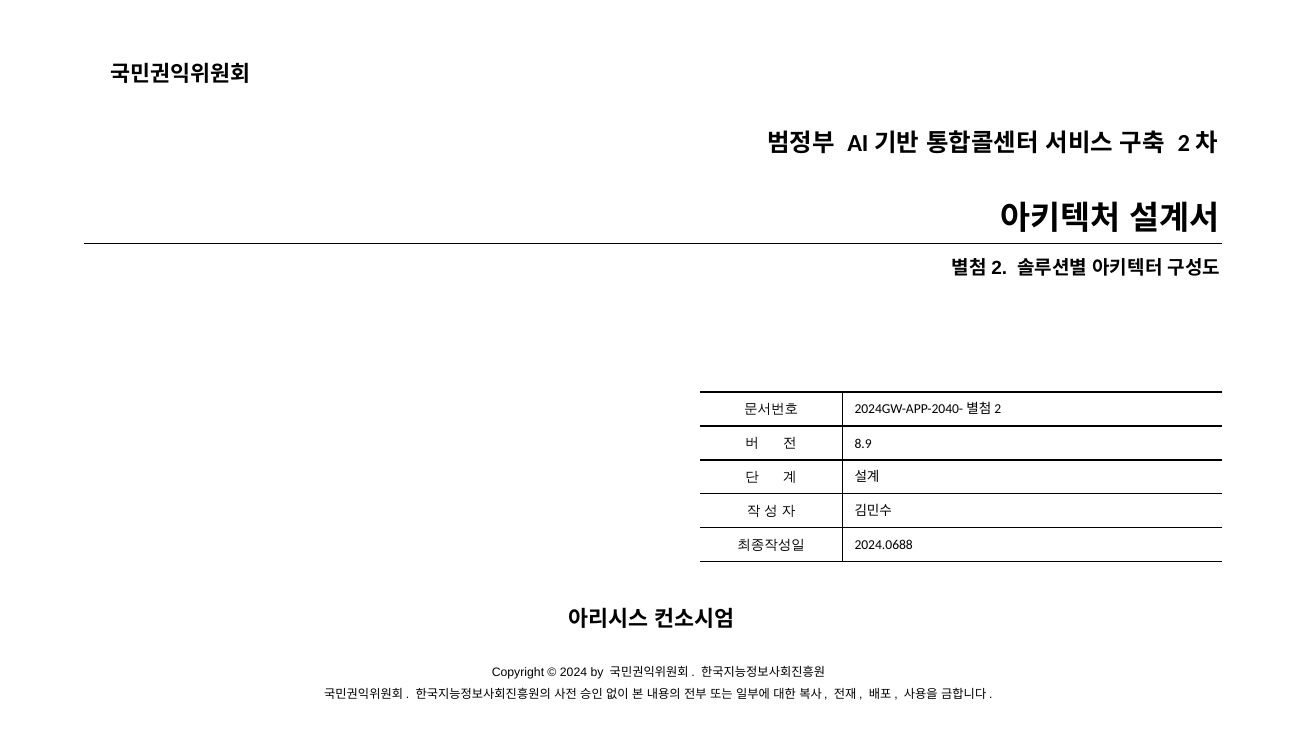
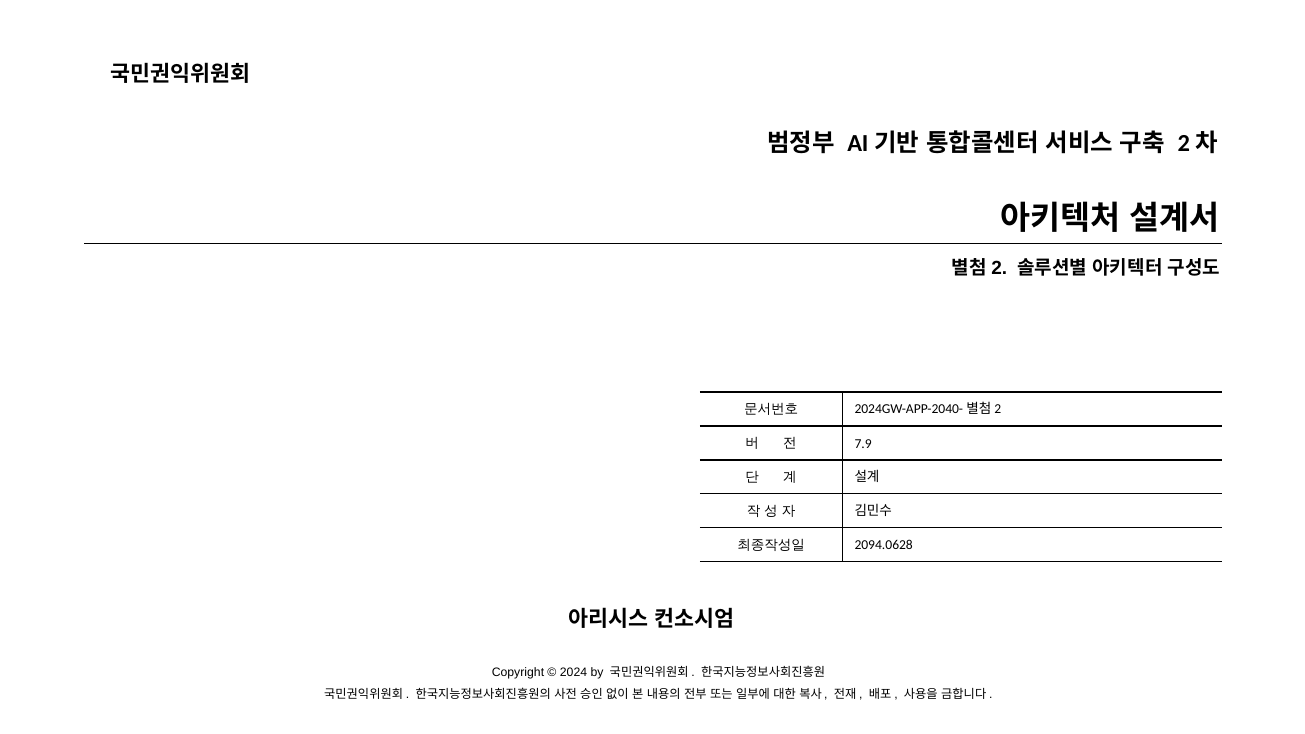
8.9: 8.9 -> 7.9 (863, 444)
2024.0688: 2024.0688 -> 2094.0628 (884, 545)
